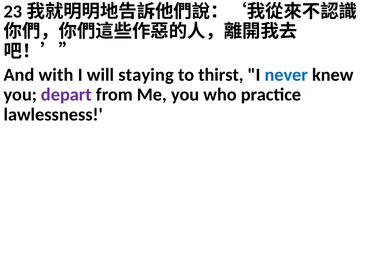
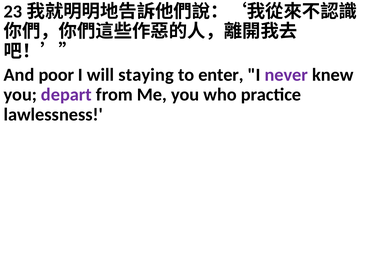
with: with -> poor (56, 75)
thirst: thirst -> enter (221, 75)
never colour: blue -> purple (286, 75)
